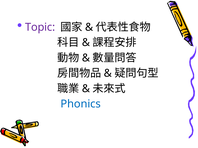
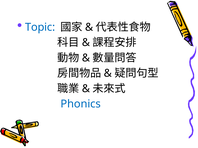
Topic colour: purple -> blue (40, 27)
